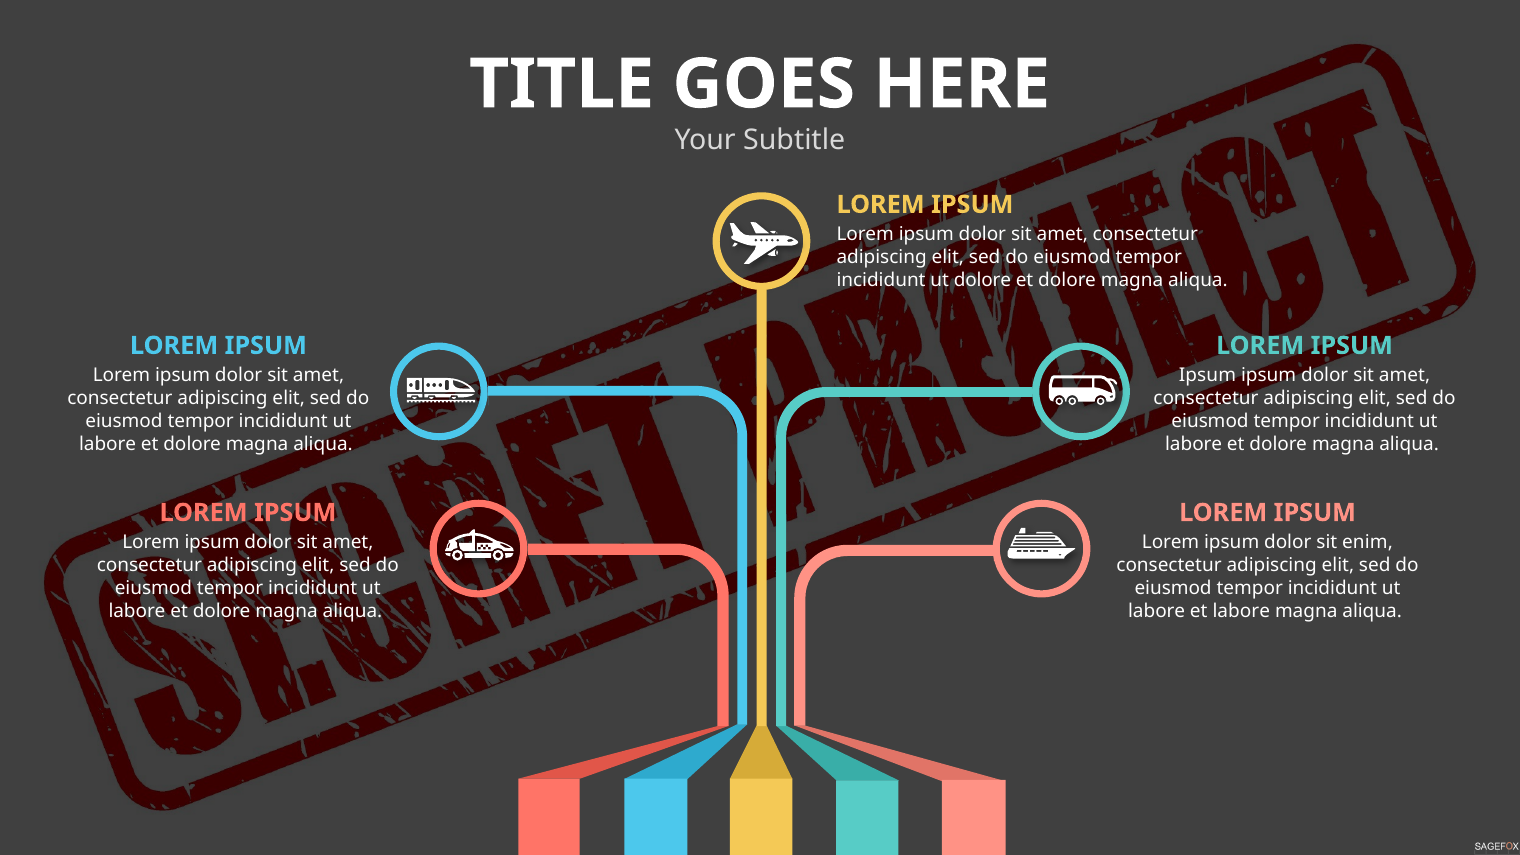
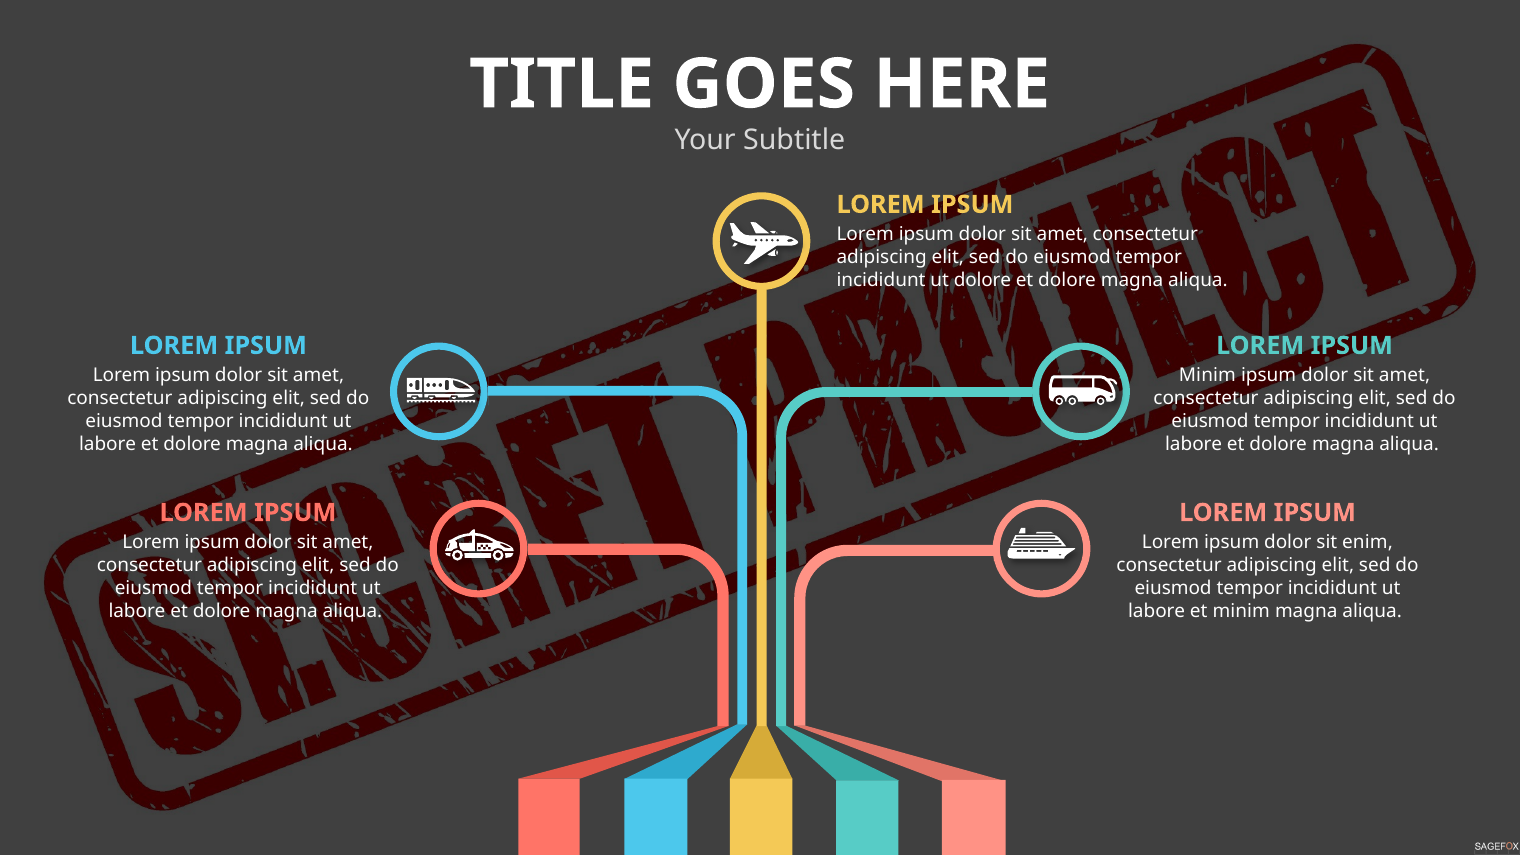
Ipsum: Ipsum -> Minim (1207, 376)
et labore: labore -> minim (1241, 611)
